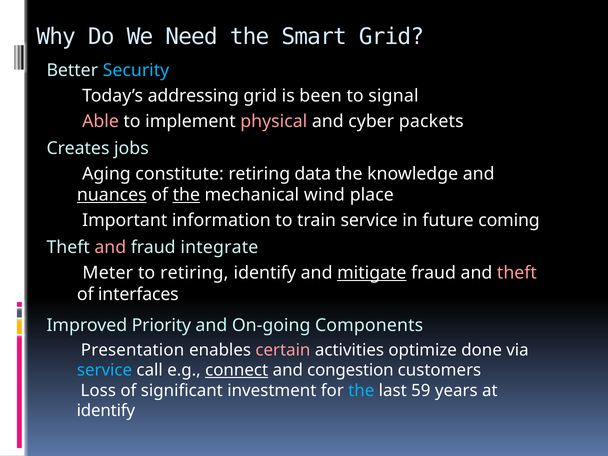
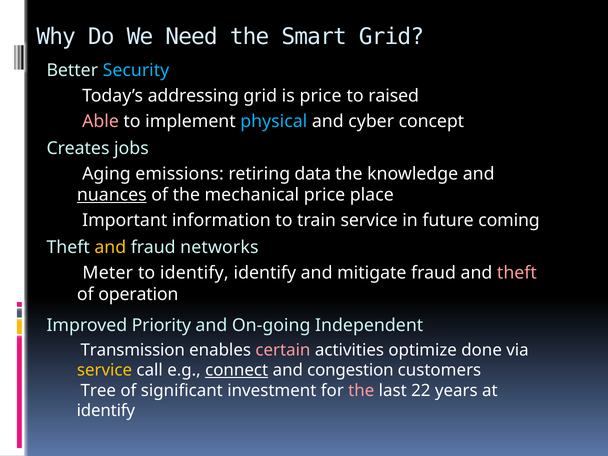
is been: been -> price (321, 96)
signal: signal -> raised (394, 96)
physical colour: pink -> light blue (274, 121)
packets: packets -> concept (431, 121)
constitute: constitute -> emissions (180, 174)
the underline: present -> none (186, 195)
mechanical wind: wind -> price (325, 195)
and colour: pink -> yellow (110, 248)
integrate: integrate -> networks (219, 248)
to retiring: retiring -> identify (194, 273)
mitigate underline: present -> none (372, 273)
interfaces: interfaces -> operation (138, 294)
Components: Components -> Independent (369, 326)
Presentation: Presentation -> Transmission (133, 350)
service colour: light blue -> yellow (105, 370)
Loss: Loss -> Tree (98, 391)
the colour: light blue -> pink (361, 391)
59: 59 -> 22 (421, 391)
